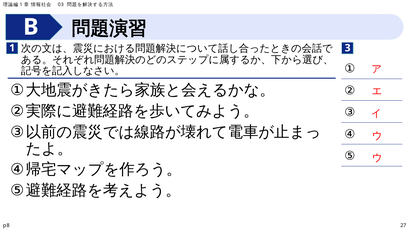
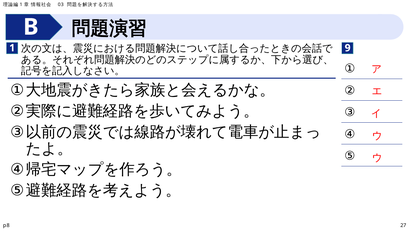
3: 3 -> 9 (348, 48)
